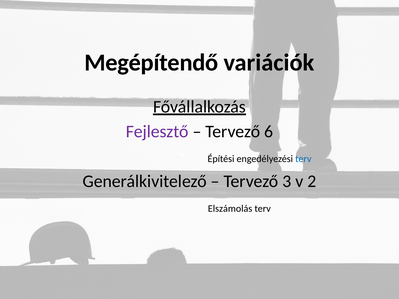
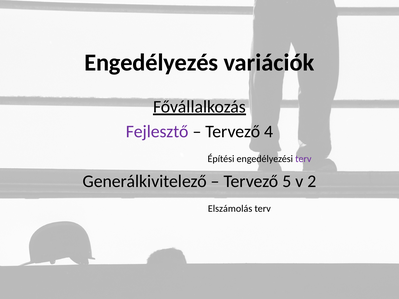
Megépítendő: Megépítendő -> Engedélyezés (151, 63)
6: 6 -> 4 (269, 132)
terv colour: blue -> purple (303, 159)
3: 3 -> 5 (287, 181)
